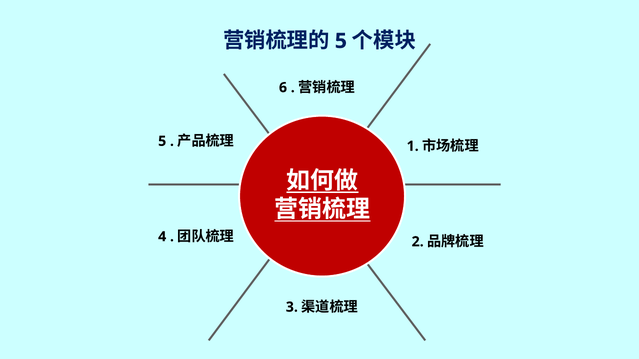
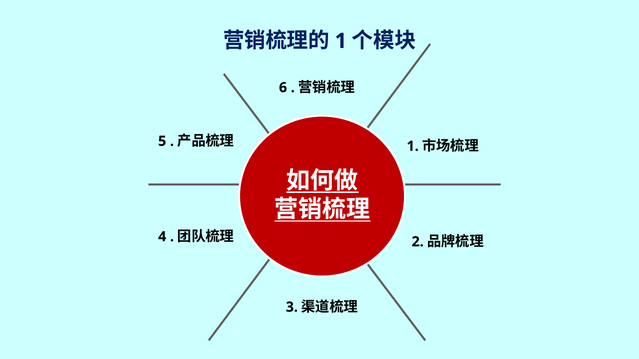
5: 5 -> 1 (341, 41)
